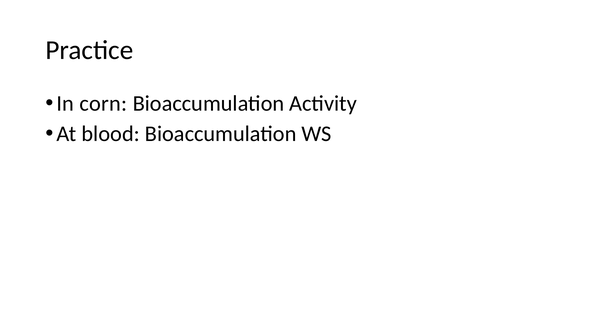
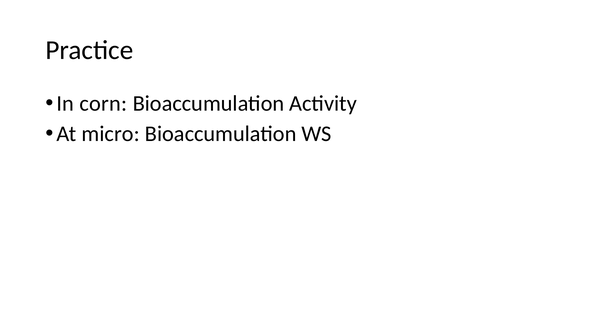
blood: blood -> micro (111, 134)
